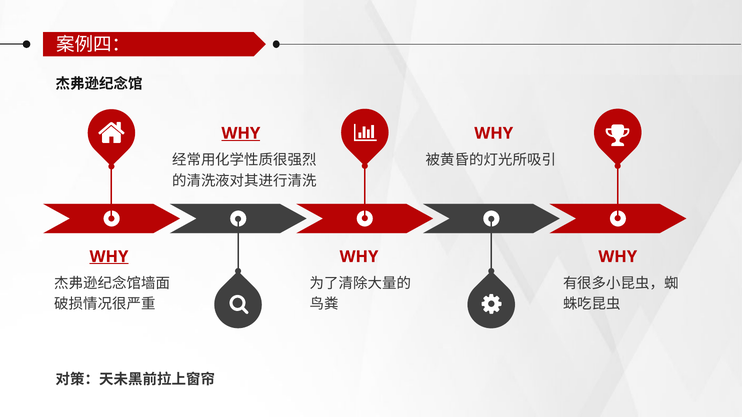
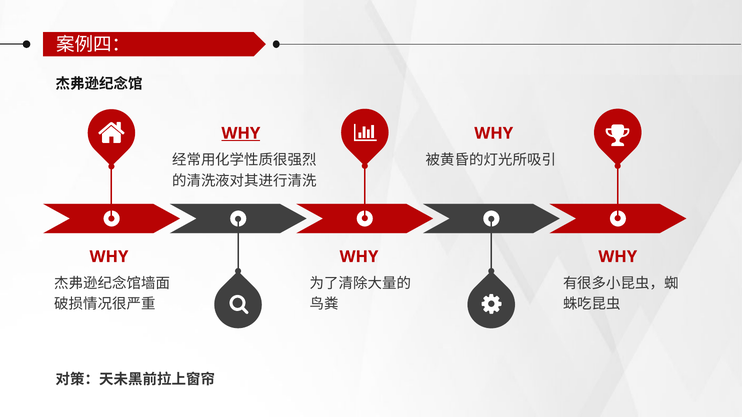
WHY underline: present -> none (109, 257)
